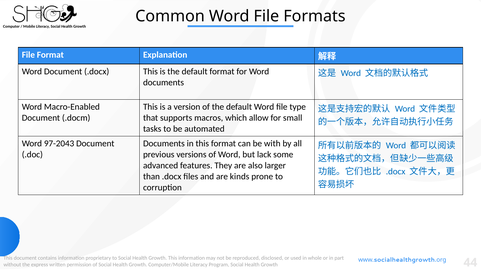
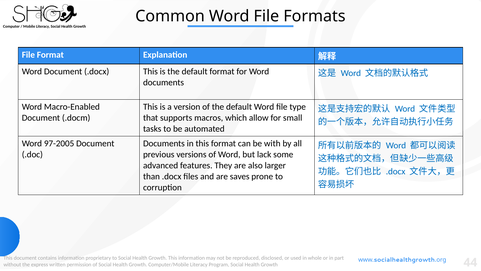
97-2043: 97-2043 -> 97-2005 (59, 143)
kinds: kinds -> saves (240, 176)
